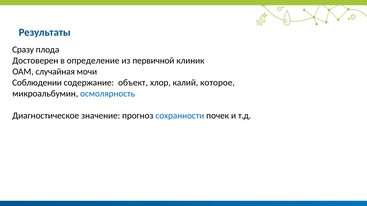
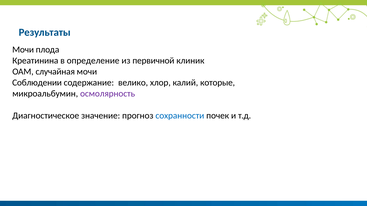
Сразу: Сразу -> Мочи (23, 50)
Достоверен: Достоверен -> Креатинина (35, 61)
объект: объект -> велико (133, 83)
которое: которое -> которые (218, 83)
осмолярность colour: blue -> purple (108, 94)
